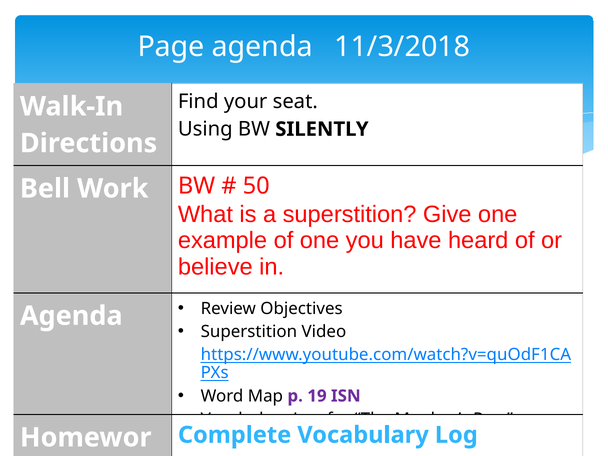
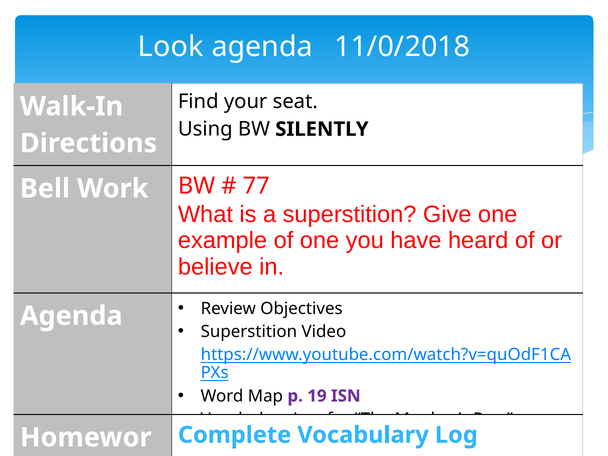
Page: Page -> Look (171, 47)
11/3/2018: 11/3/2018 -> 11/0/2018 (402, 47)
50: 50 -> 77 (256, 186)
